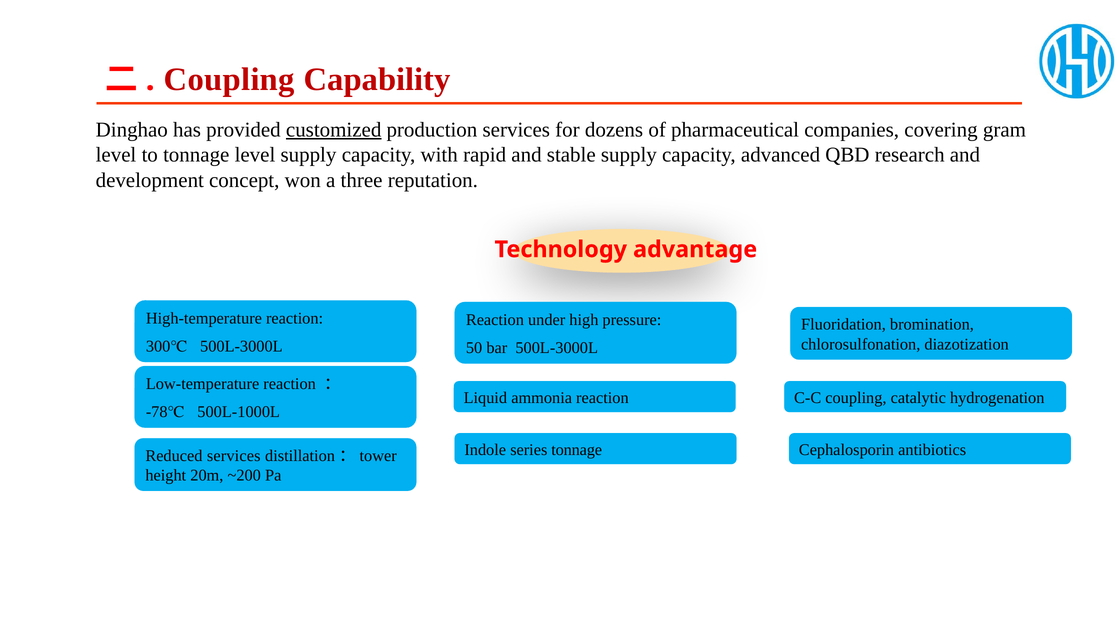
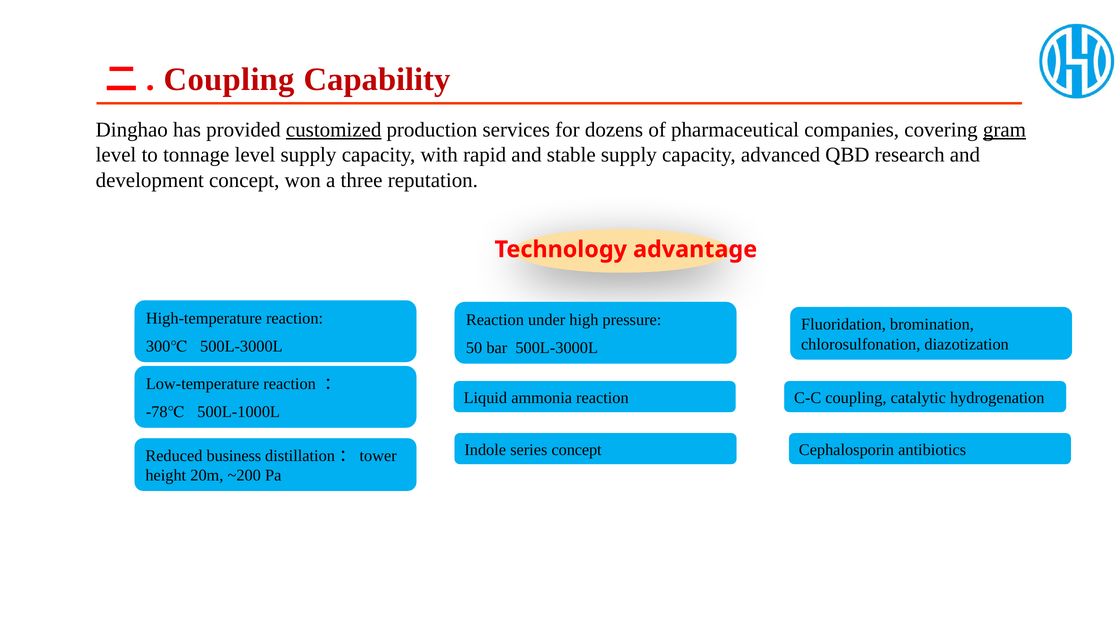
gram underline: none -> present (1004, 130)
series tonnage: tonnage -> concept (577, 449)
Reduced services: services -> business (234, 455)
